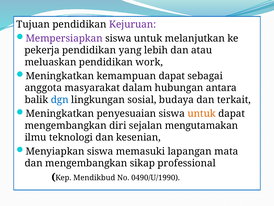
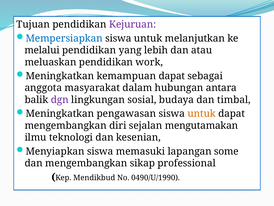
Mempersiapkan colour: purple -> blue (64, 38)
pekerja: pekerja -> melalui (42, 50)
dgn colour: blue -> purple (60, 100)
terkait: terkait -> timbal (234, 100)
penyesuaian: penyesuaian -> pengawasan (126, 113)
mata: mata -> some (226, 151)
